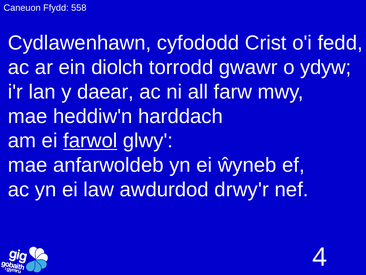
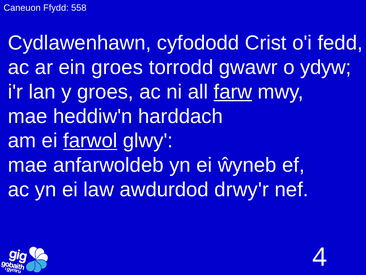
ein diolch: diolch -> groes (117, 67)
y daear: daear -> groes (105, 92)
farw underline: none -> present (233, 92)
